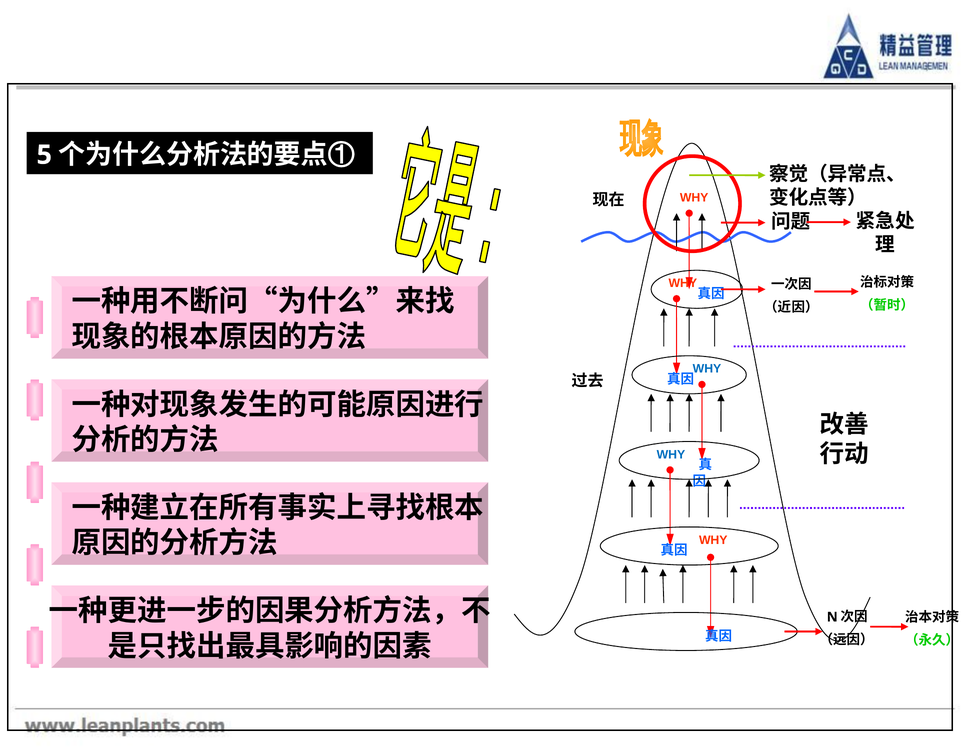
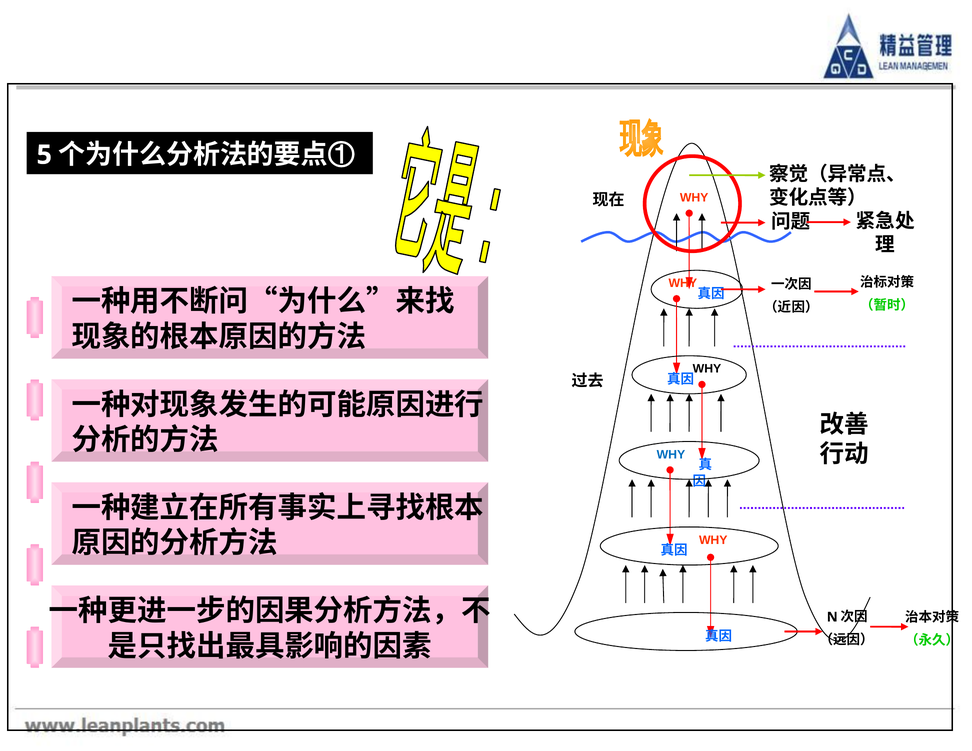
WHY colour: blue -> black (707, 369)
